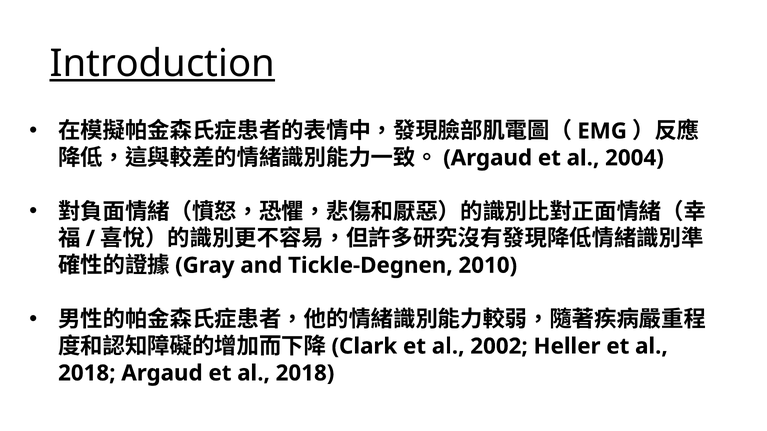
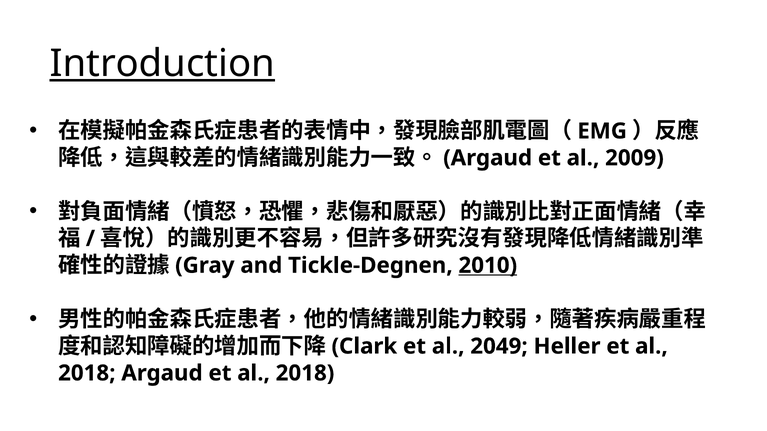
2004: 2004 -> 2009 (634, 158)
2010 underline: none -> present (488, 266)
2002: 2002 -> 2049 (499, 347)
